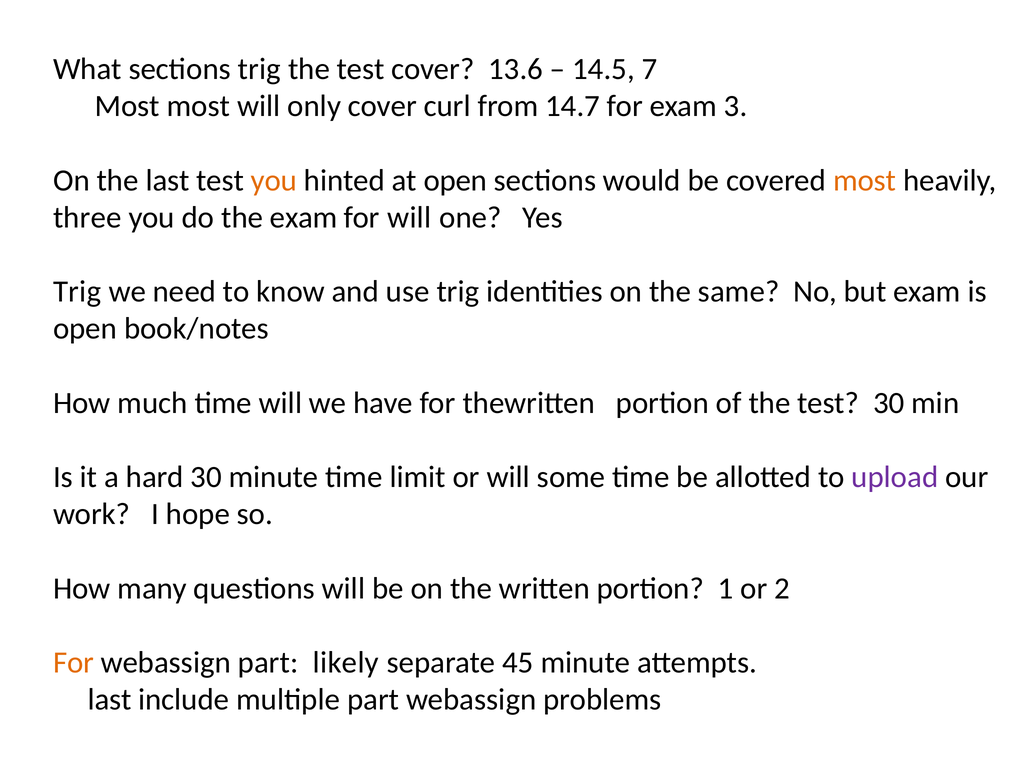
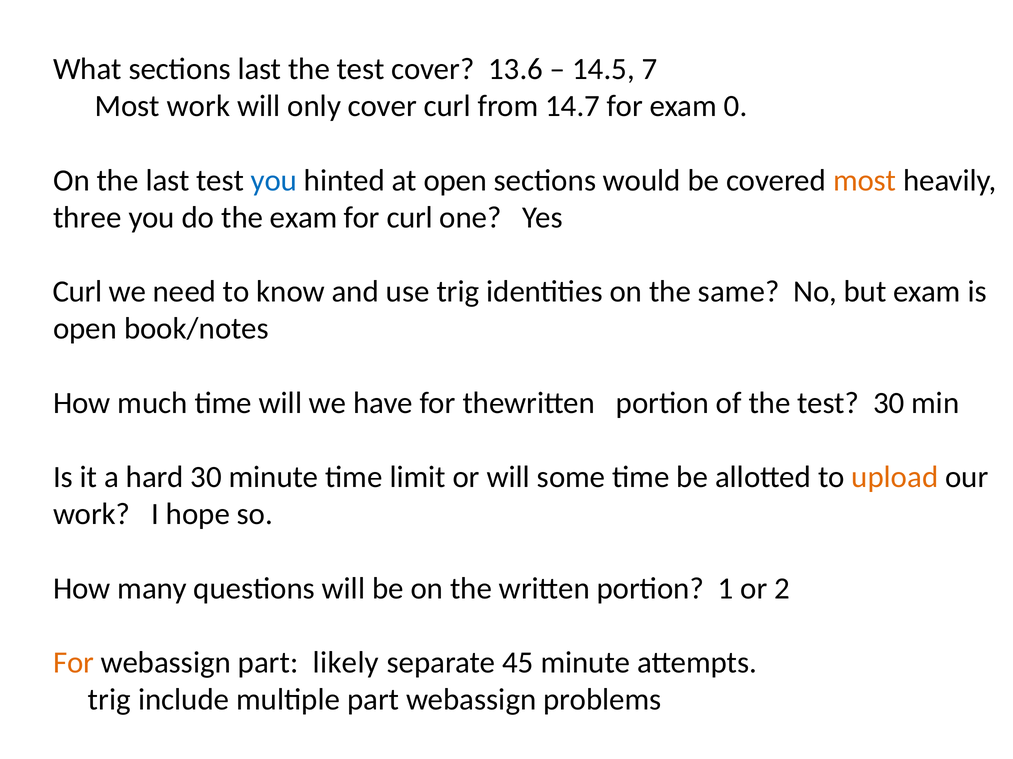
sections trig: trig -> last (260, 69)
Most most: most -> work (198, 106)
3: 3 -> 0 (736, 106)
you colour: orange -> blue (274, 181)
for will: will -> curl (410, 218)
Trig: Trig -> Curl (78, 292)
upload colour: purple -> orange (895, 478)
last: last -> trig (109, 700)
